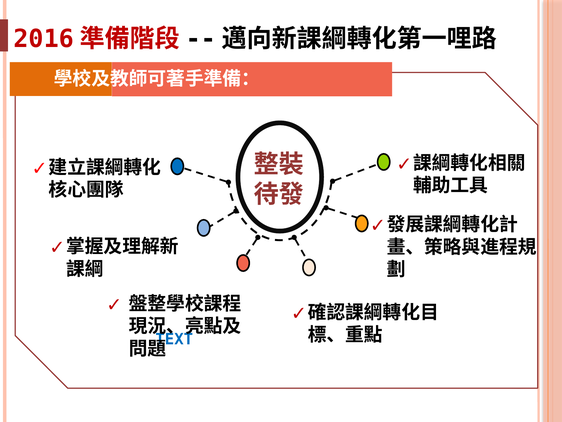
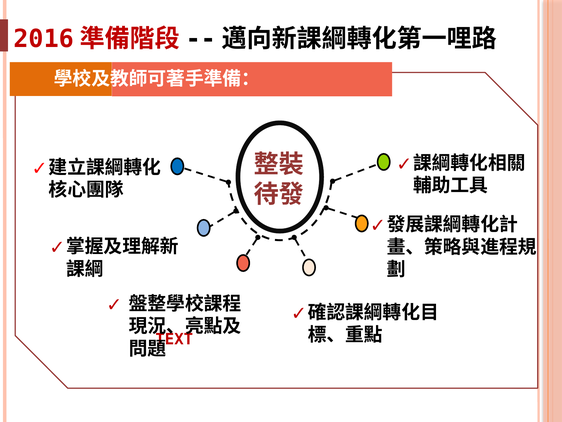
TEXT colour: blue -> red (174, 339)
